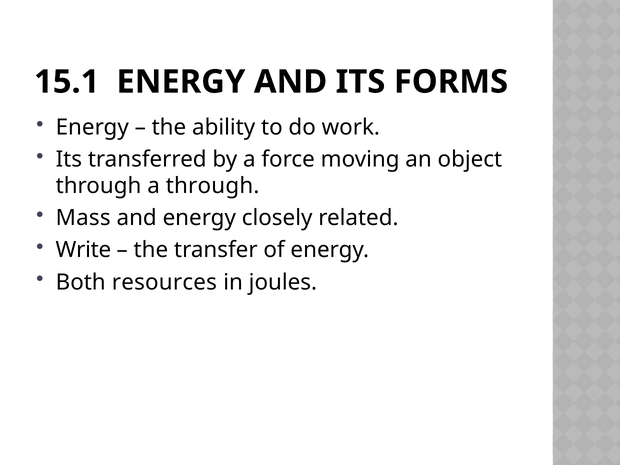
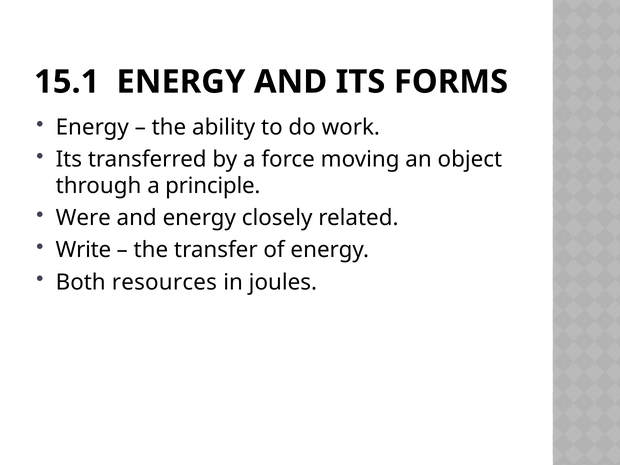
a through: through -> principle (213, 186)
Mass: Mass -> Were (83, 218)
